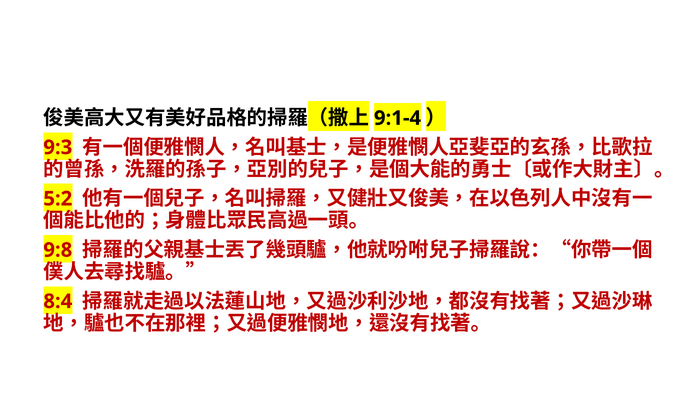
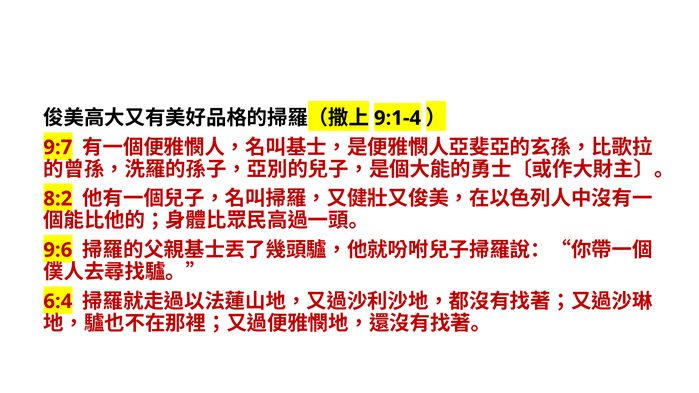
9:3: 9:3 -> 9:7 (58, 147)
5:2: 5:2 -> 8:2 (58, 199)
9:8: 9:8 -> 9:6 (58, 250)
8:4: 8:4 -> 6:4 (58, 301)
